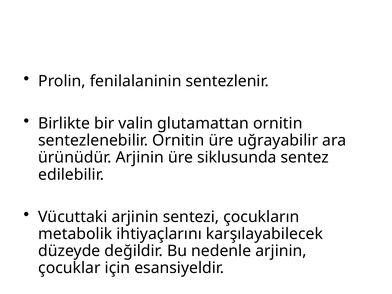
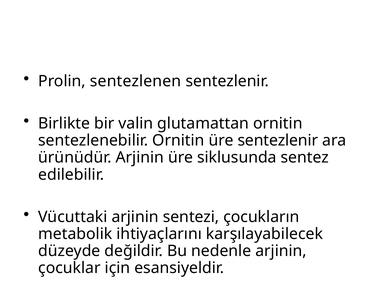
fenilalaninin: fenilalaninin -> sentezlenen (136, 81)
üre uğrayabilir: uğrayabilir -> sentezlenir (278, 140)
